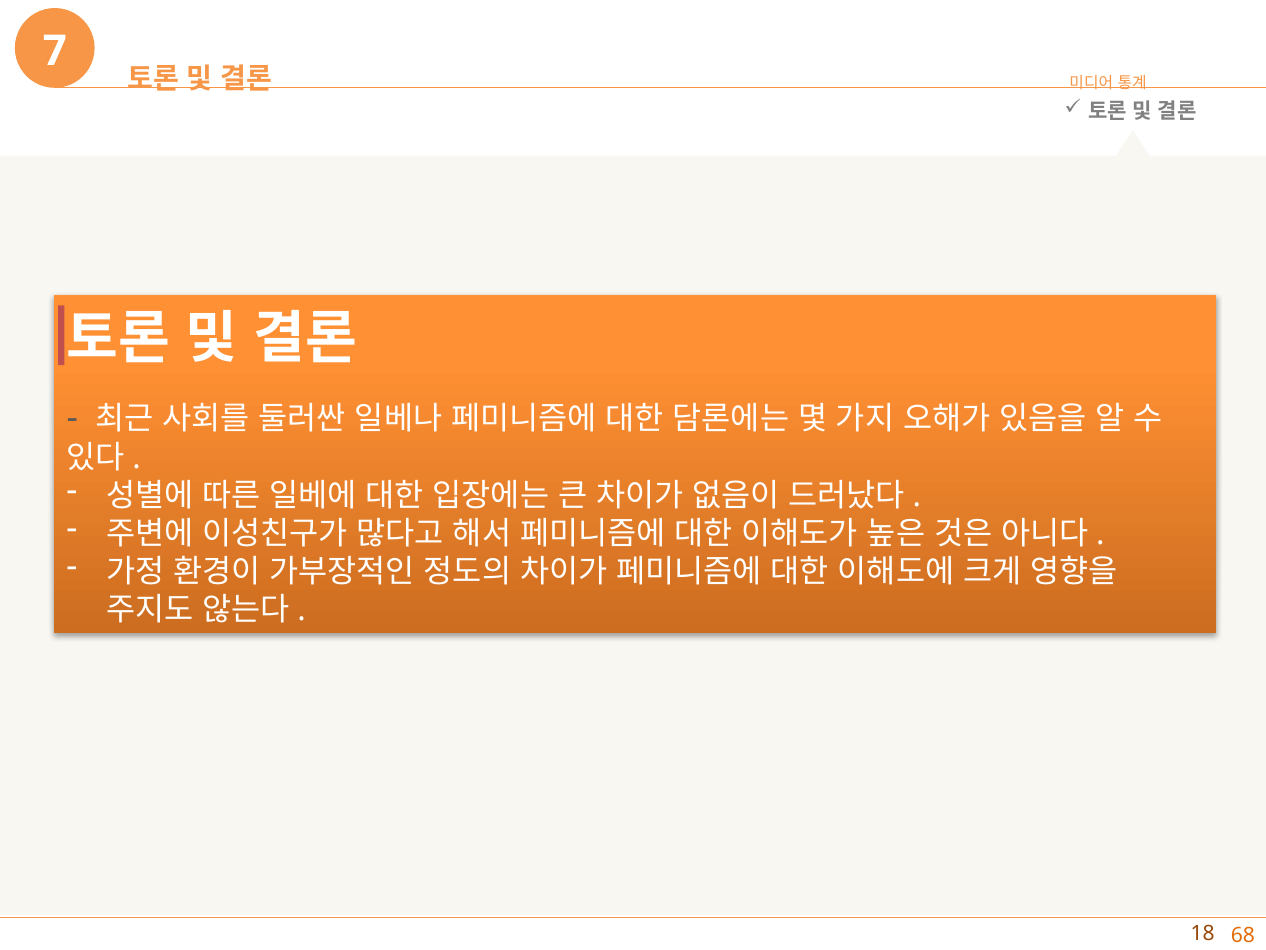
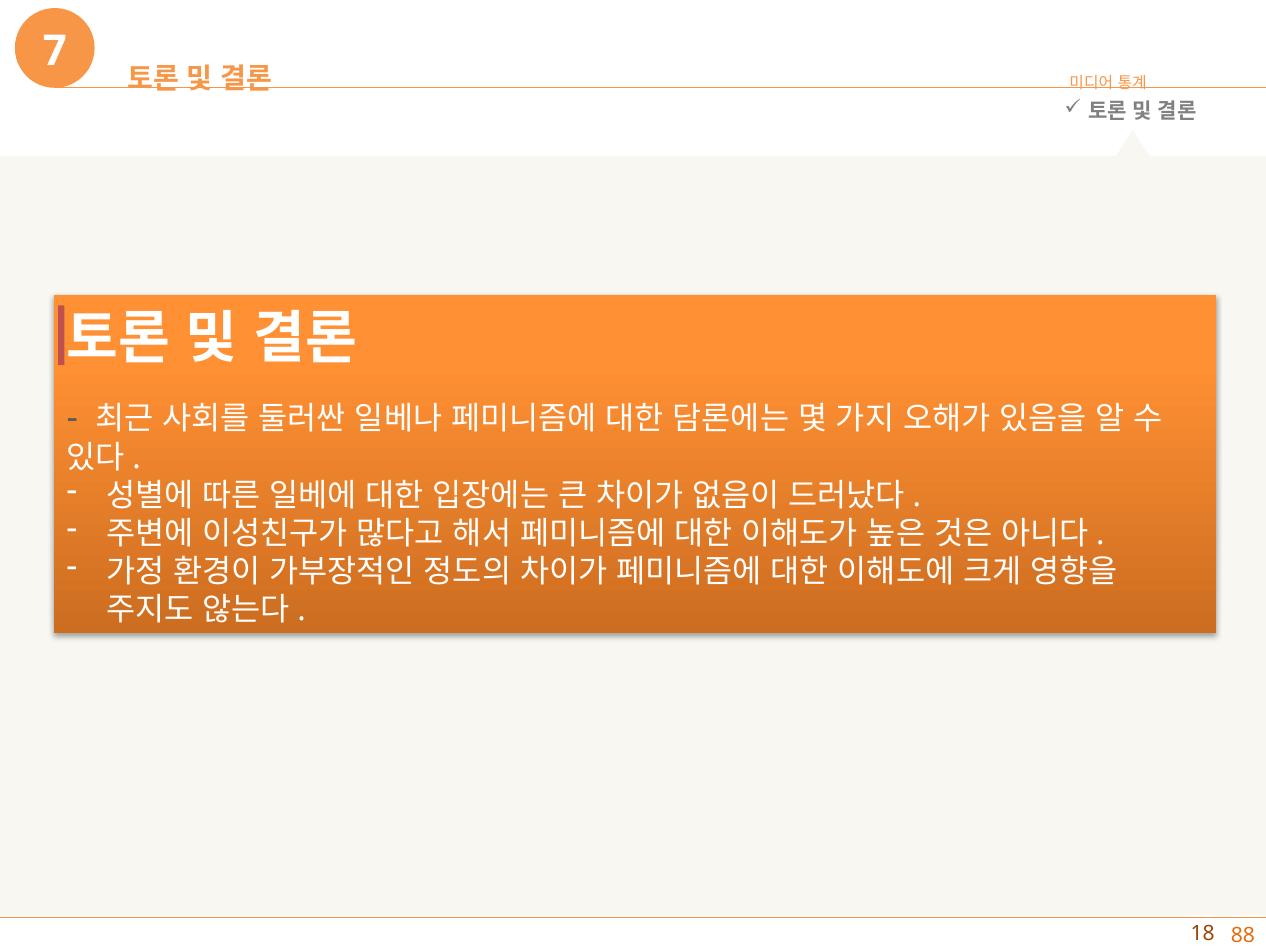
68: 68 -> 88 (1243, 935)
